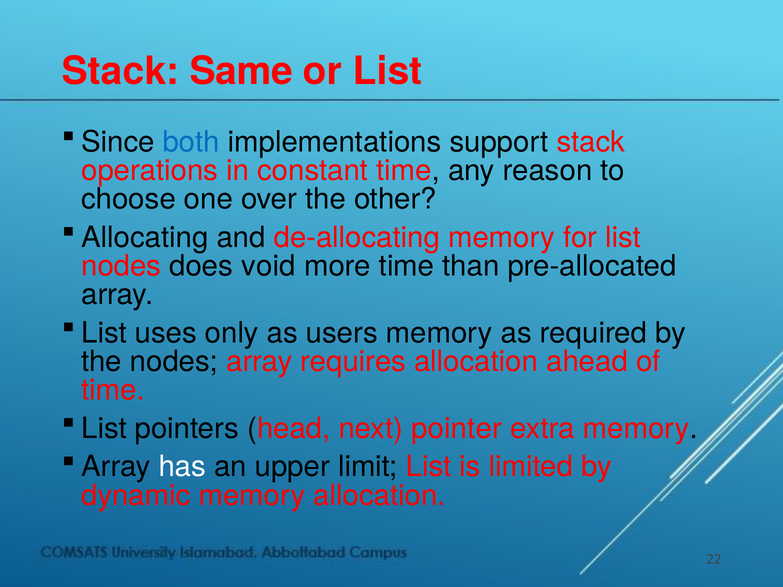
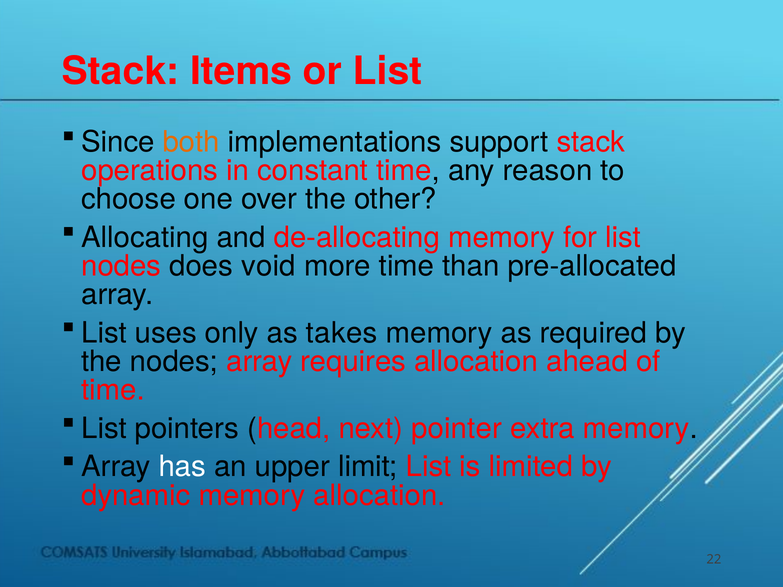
Same: Same -> Items (241, 72)
both colour: blue -> orange (191, 142)
users: users -> takes (342, 333)
